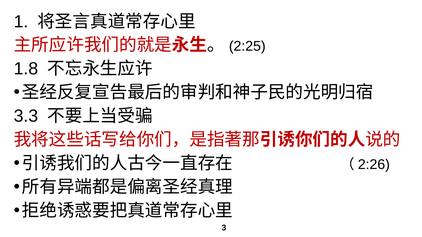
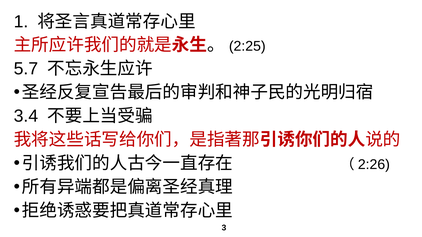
1.8: 1.8 -> 5.7 (26, 69)
3.3: 3.3 -> 3.4 (26, 116)
